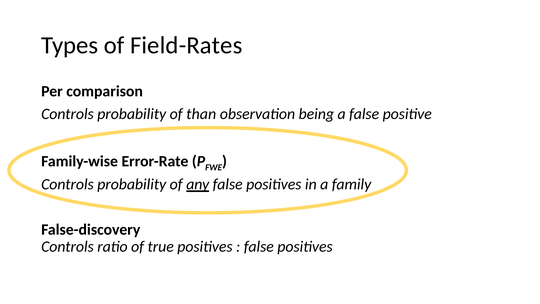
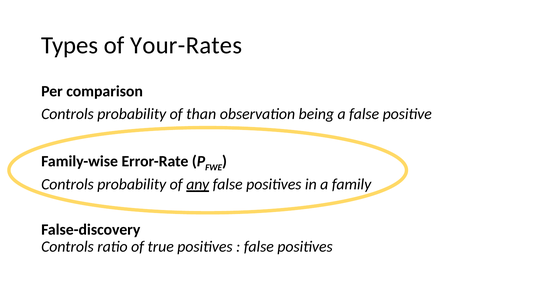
Field-Rates: Field-Rates -> Your-Rates (186, 45)
